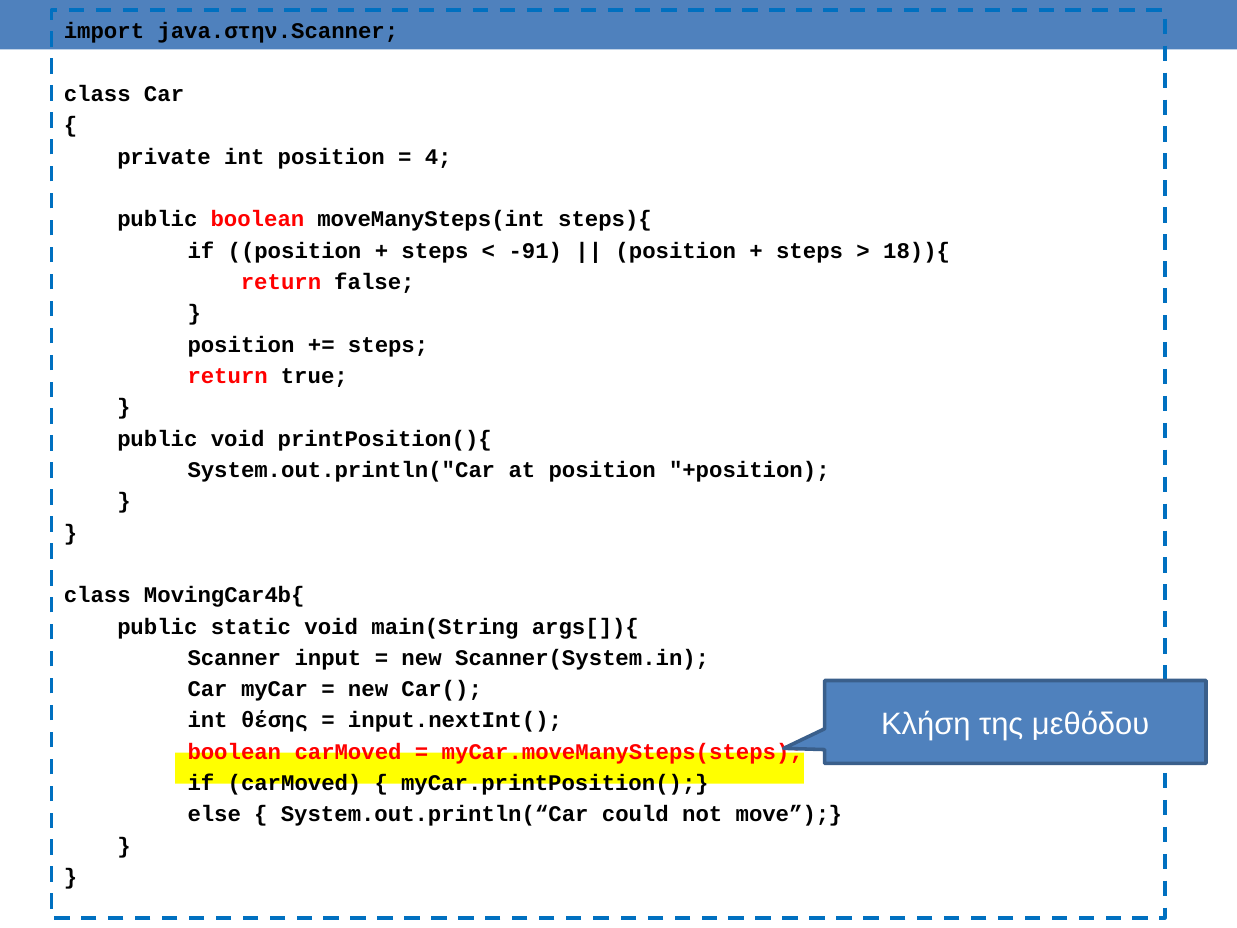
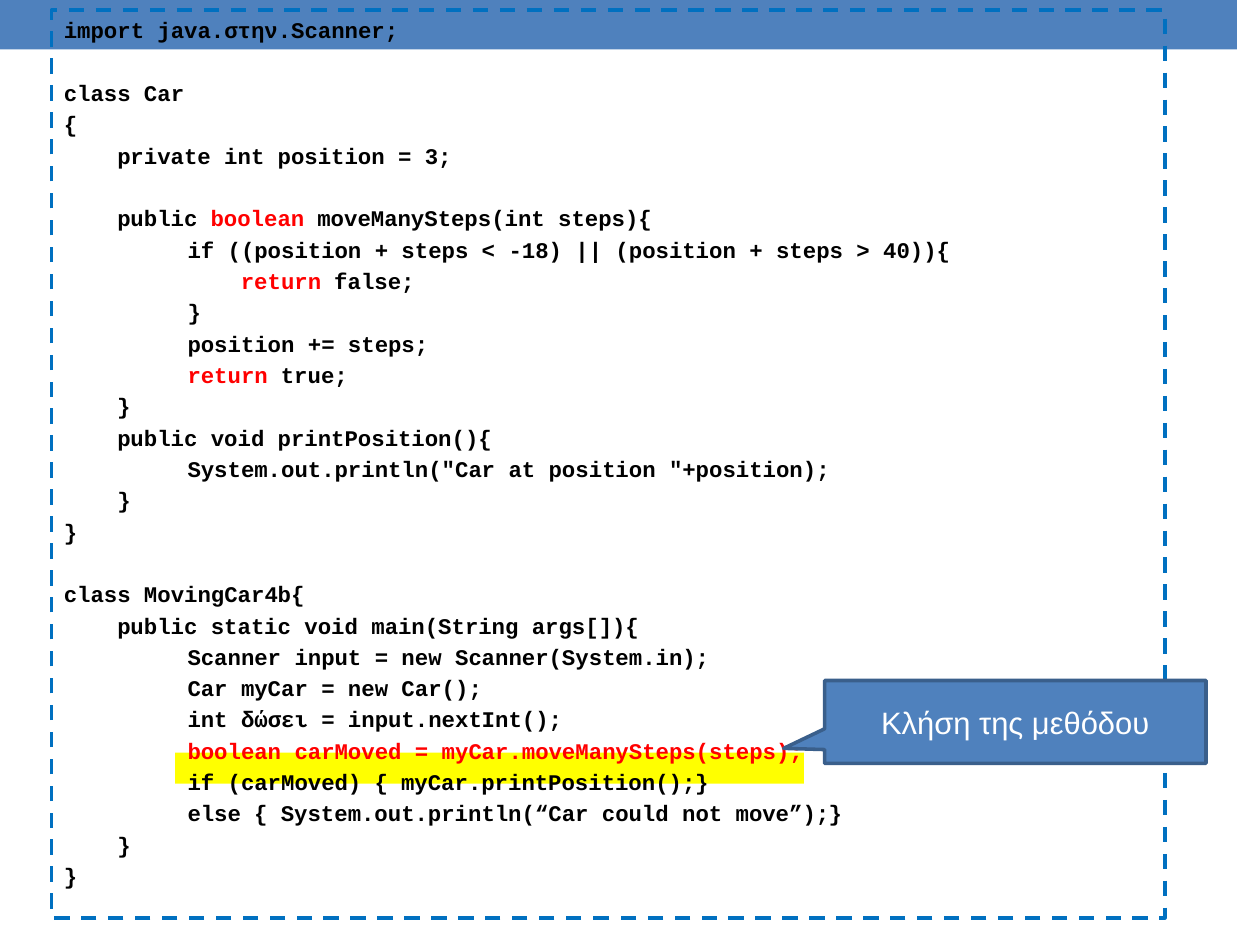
4: 4 -> 3 (438, 157)
-91: -91 -> -18 (535, 251)
18)){: 18)){ -> 40)){ (917, 251)
θέσης: θέσης -> δώσει (275, 720)
